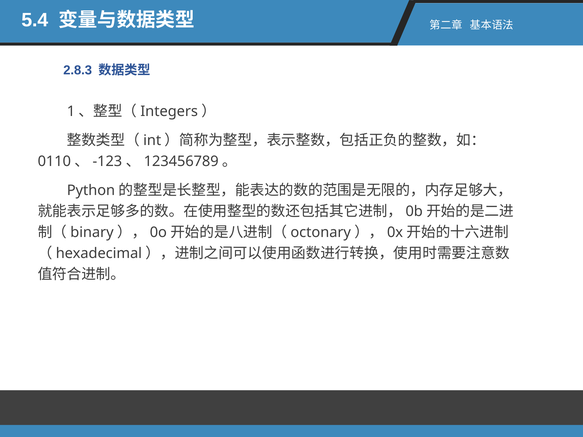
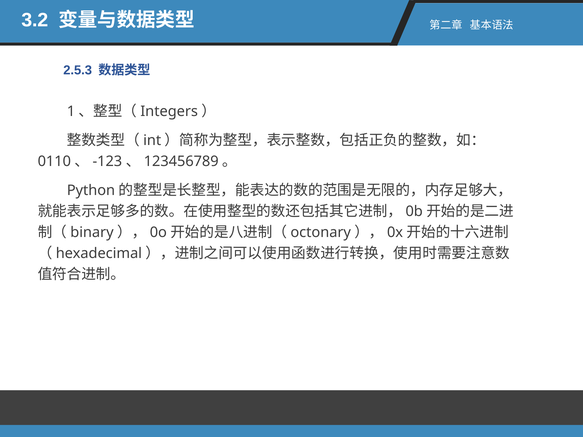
5.4: 5.4 -> 3.2 (35, 20)
2.8.3: 2.8.3 -> 2.5.3 (78, 70)
